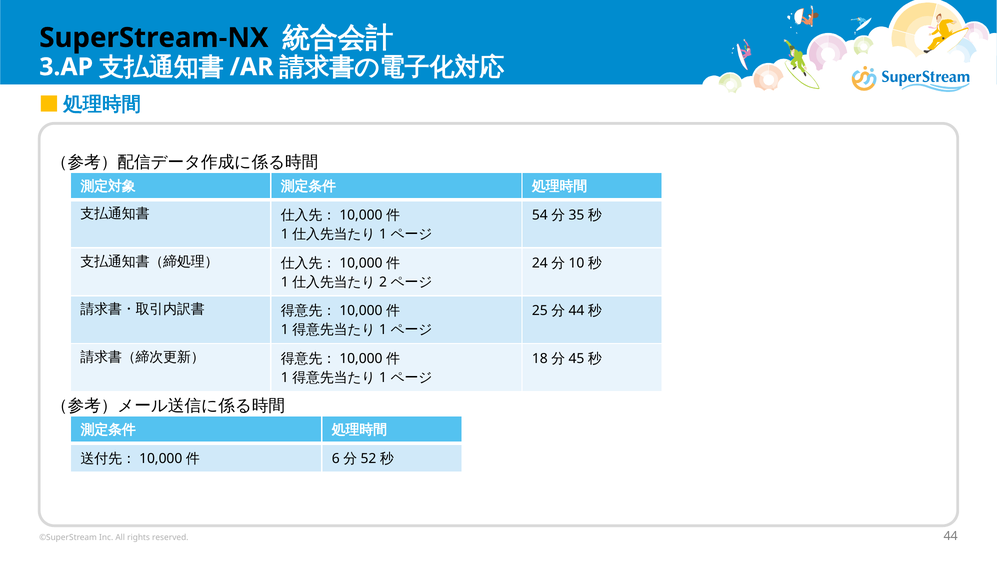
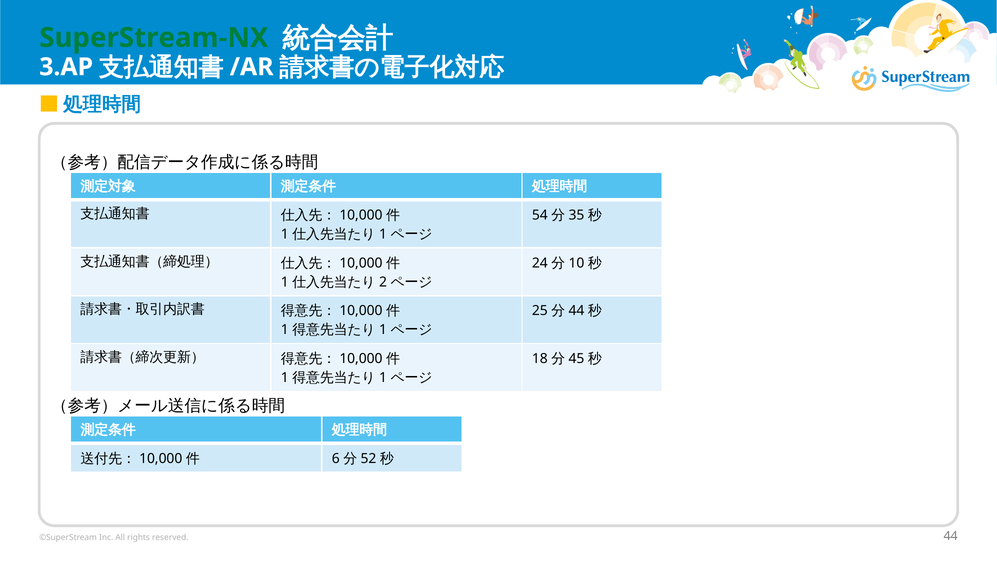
SuperStream-NX colour: black -> green (154, 38)
